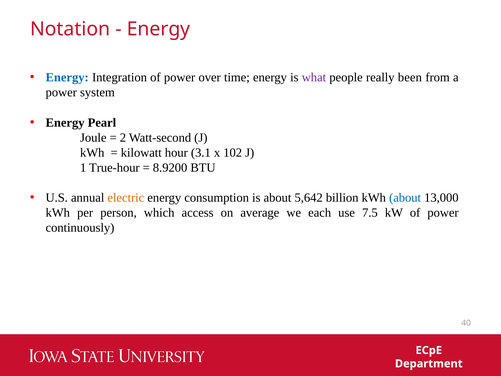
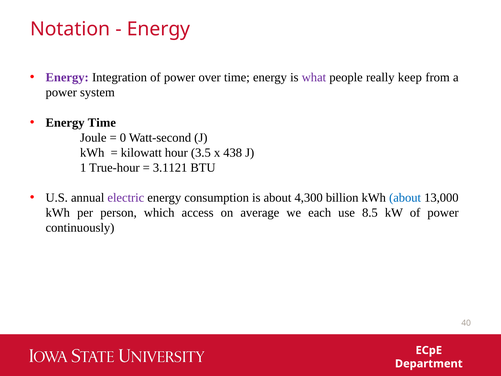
Energy colour: blue -> purple (67, 77)
been: been -> keep (410, 77)
Energy Pearl: Pearl -> Time (102, 122)
2: 2 -> 0 (123, 138)
3.1: 3.1 -> 3.5 (201, 153)
102: 102 -> 438 (233, 153)
8.9200: 8.9200 -> 3.1121 (170, 168)
electric colour: orange -> purple (126, 198)
5,642: 5,642 -> 4,300 (309, 198)
7.5: 7.5 -> 8.5 (370, 213)
